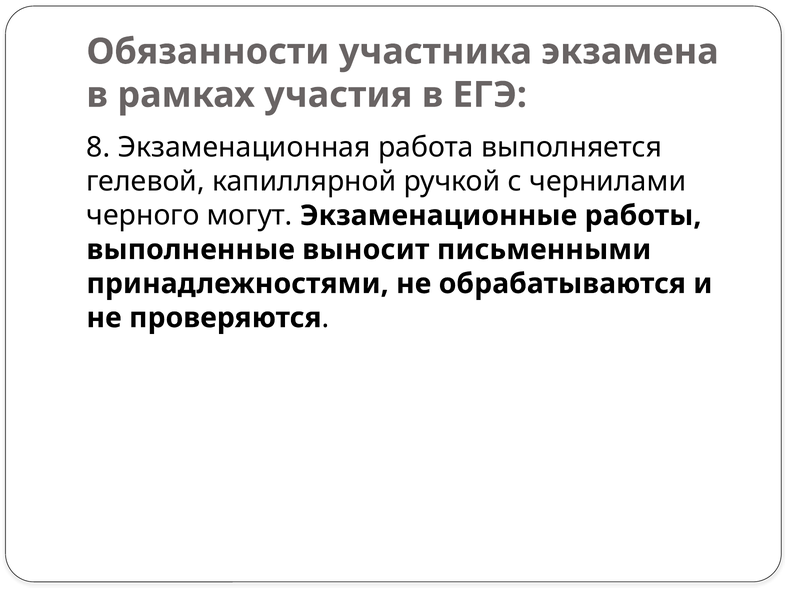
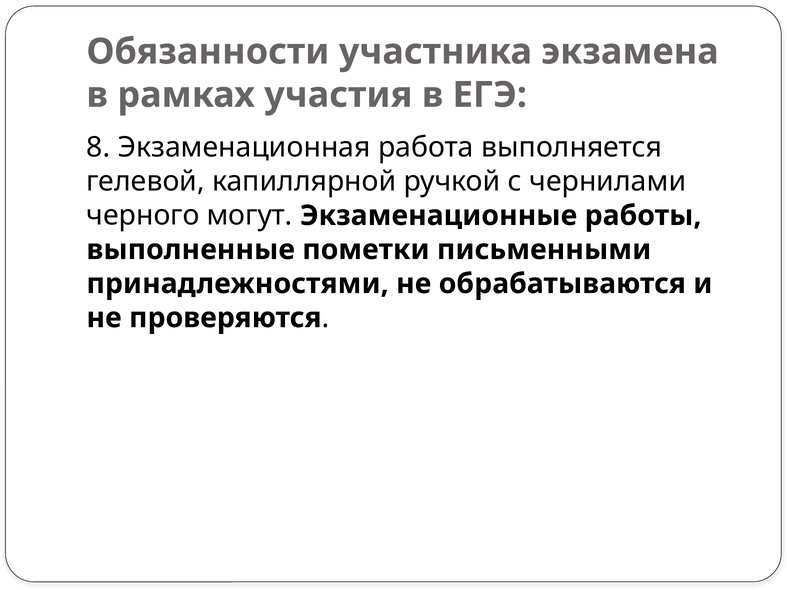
выносит: выносит -> пометки (366, 250)
